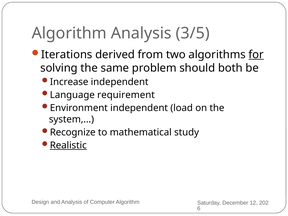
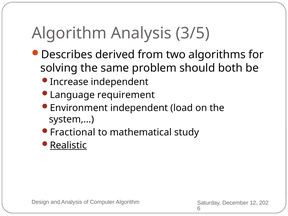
Iterations: Iterations -> Describes (67, 55)
for underline: present -> none (256, 55)
Recognize: Recognize -> Fractional (73, 132)
